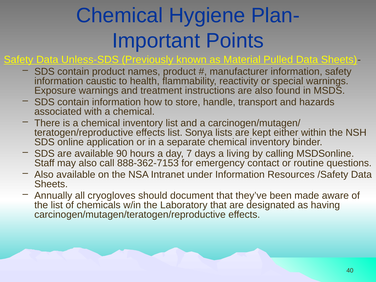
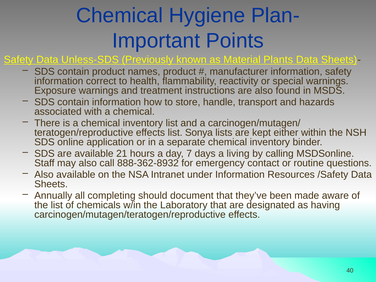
Pulled: Pulled -> Plants (278, 60)
caustic: caustic -> correct (101, 81)
90: 90 -> 21 (122, 154)
888-362-7153: 888-362-7153 -> 888-362-8932 (148, 163)
cryogloves: cryogloves -> completing (112, 196)
